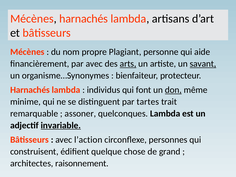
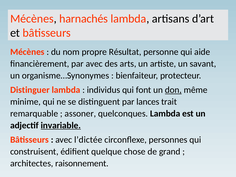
Plagiant: Plagiant -> Résultat (125, 52)
arts underline: present -> none (128, 64)
savant underline: present -> none (203, 64)
Harnachés: Harnachés -> Distinguer (30, 90)
tartes: tartes -> lances (148, 102)
l’action: l’action -> l’dictée (88, 140)
